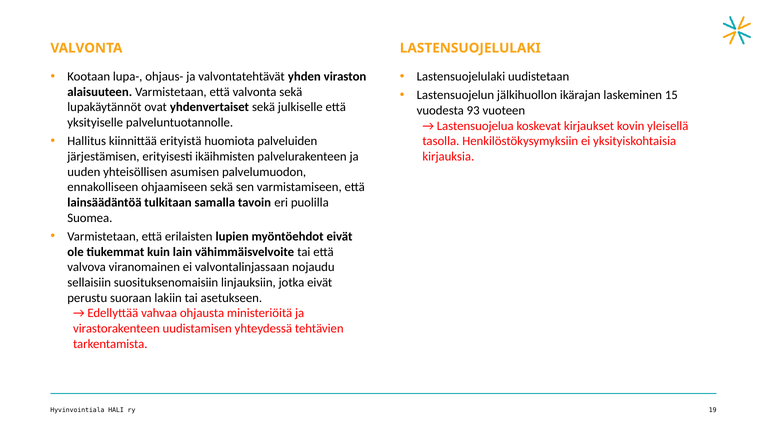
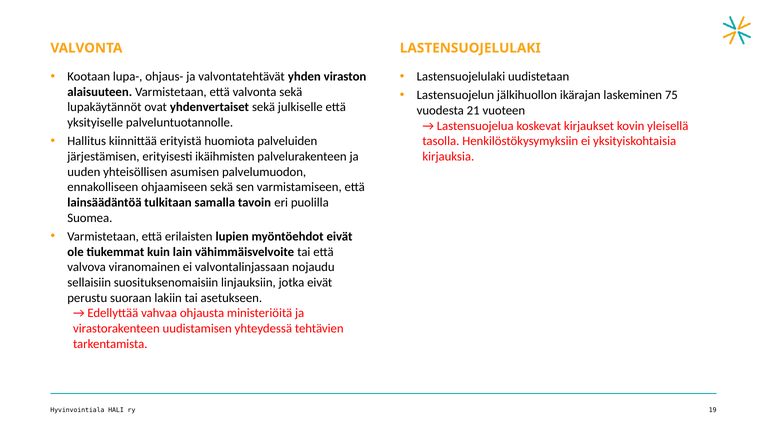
15: 15 -> 75 (671, 95)
93: 93 -> 21 (473, 110)
